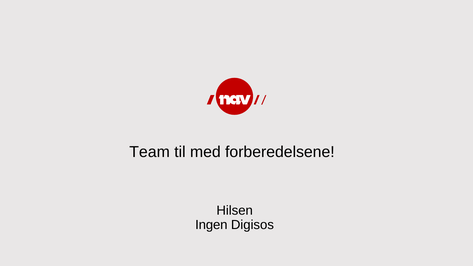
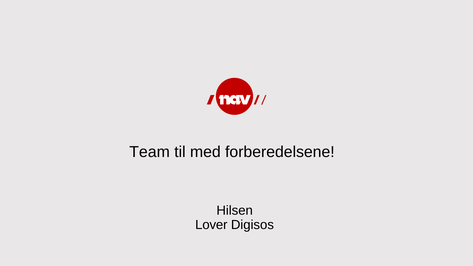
Ingen: Ingen -> Lover (211, 225)
